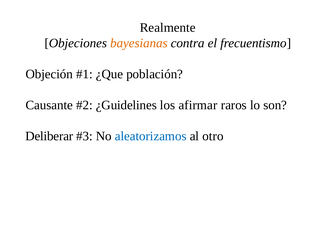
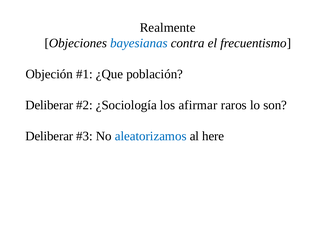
bayesianas colour: orange -> blue (139, 43)
Causante: Causante -> Deliberar (49, 105)
¿Guidelines: ¿Guidelines -> ¿Sociología (126, 105)
otro: otro -> here (213, 137)
